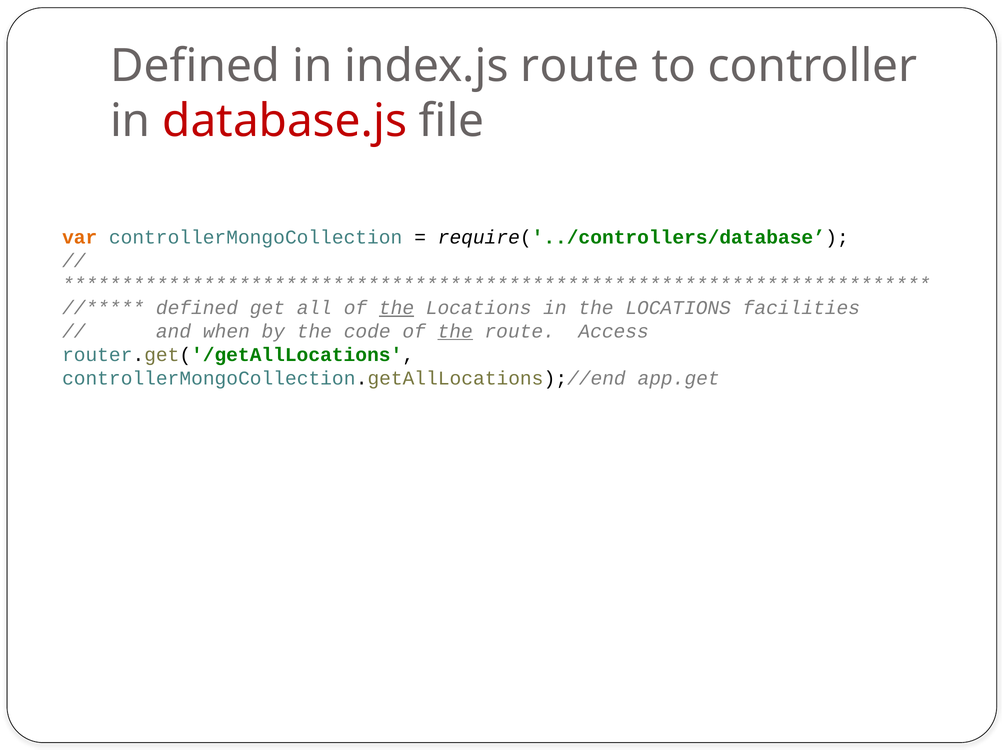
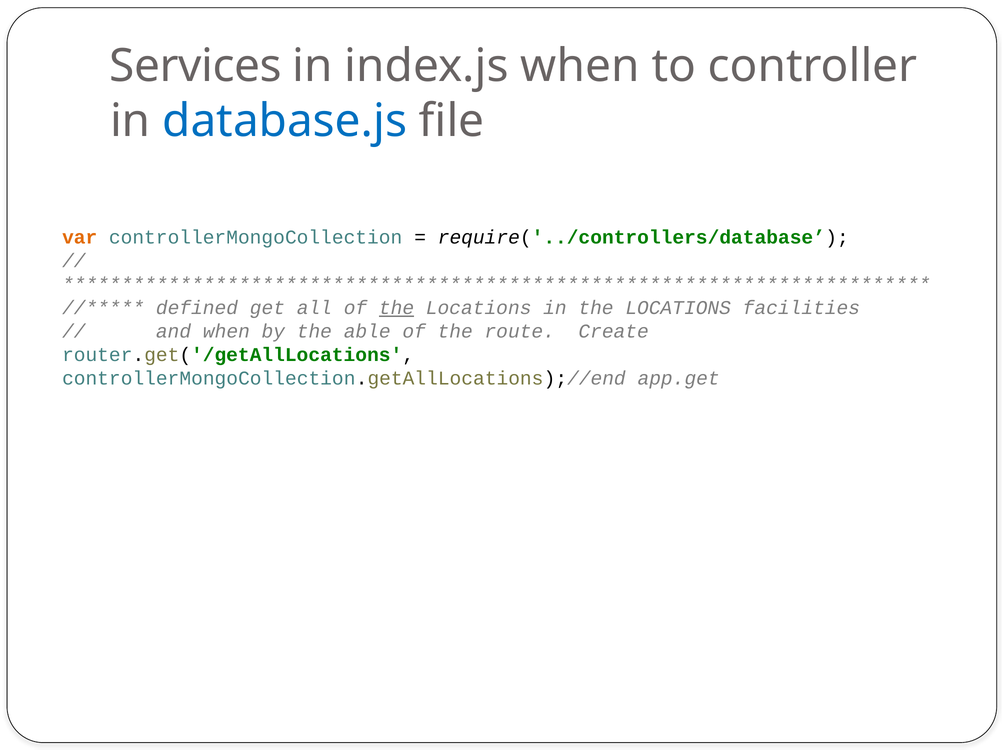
Defined: Defined -> Services (196, 66)
index.js route: route -> when (580, 66)
database.js colour: red -> blue (285, 121)
code: code -> able (367, 331)
the underline: present -> none (455, 331)
Access: Access -> Create (614, 331)
